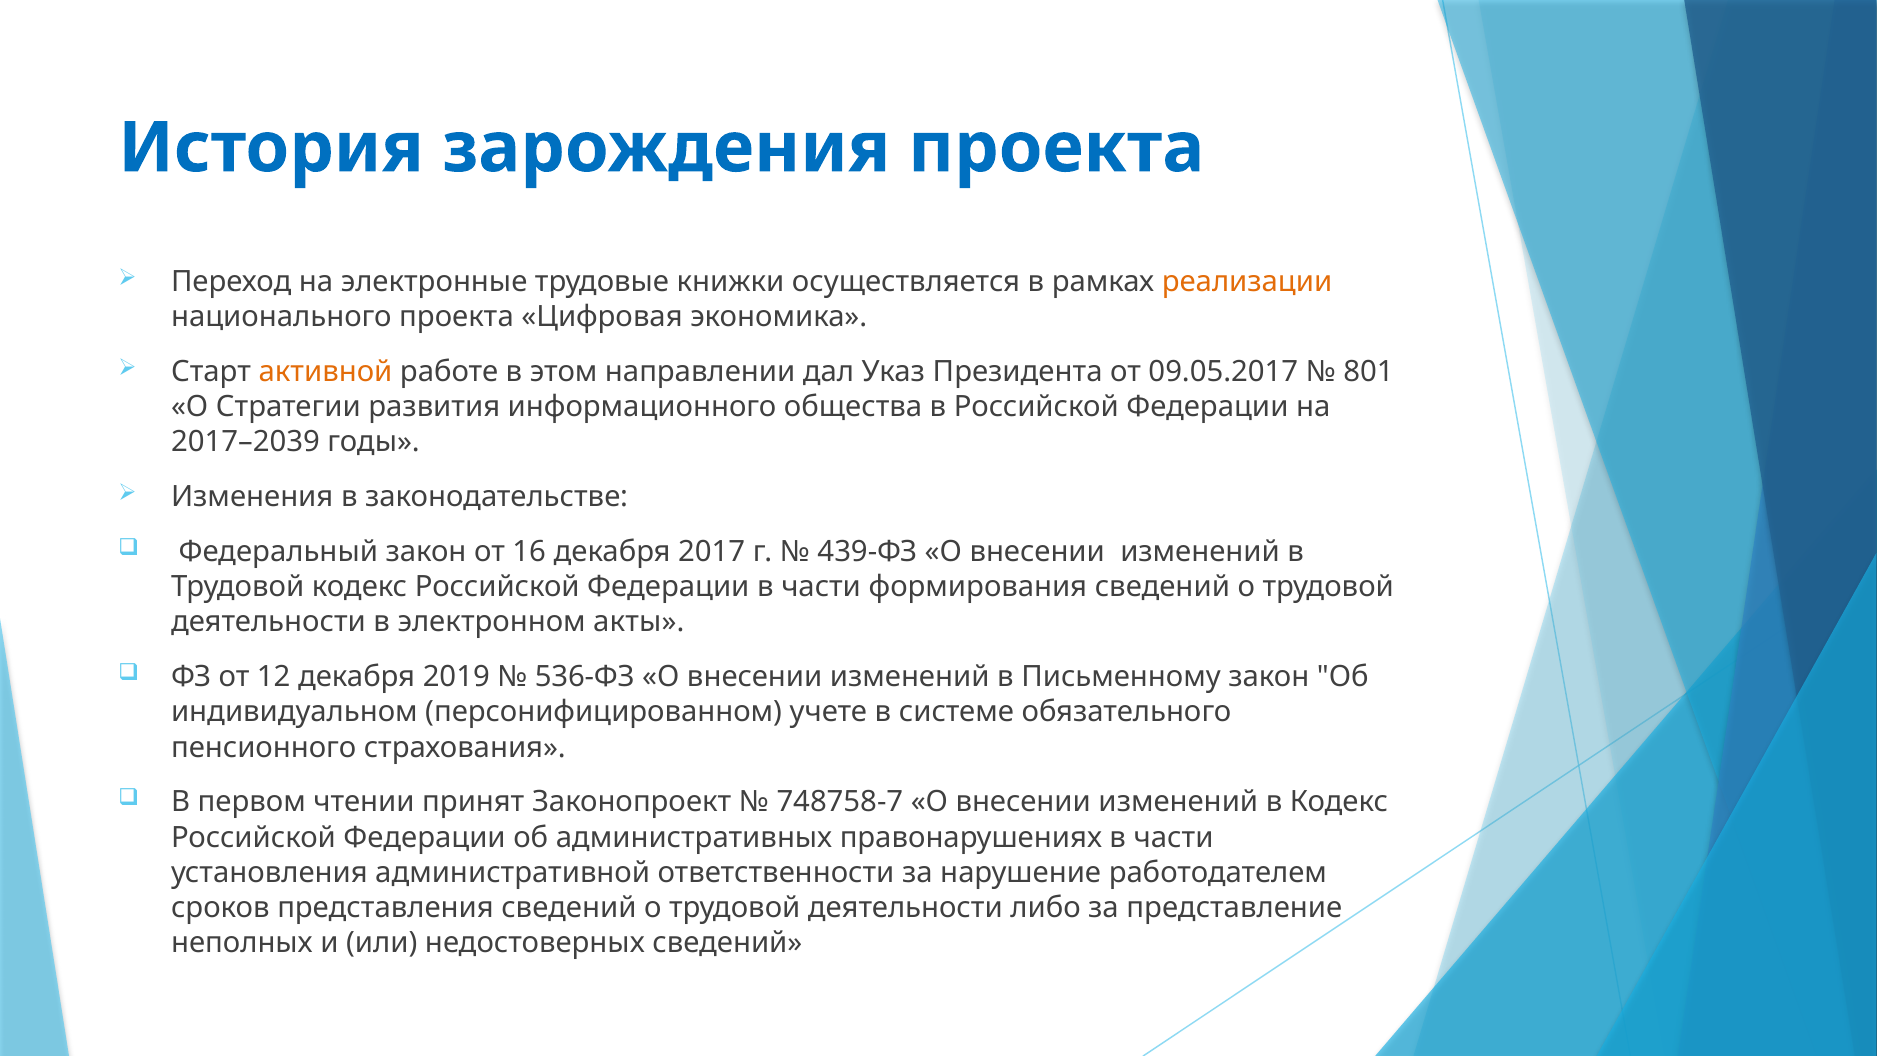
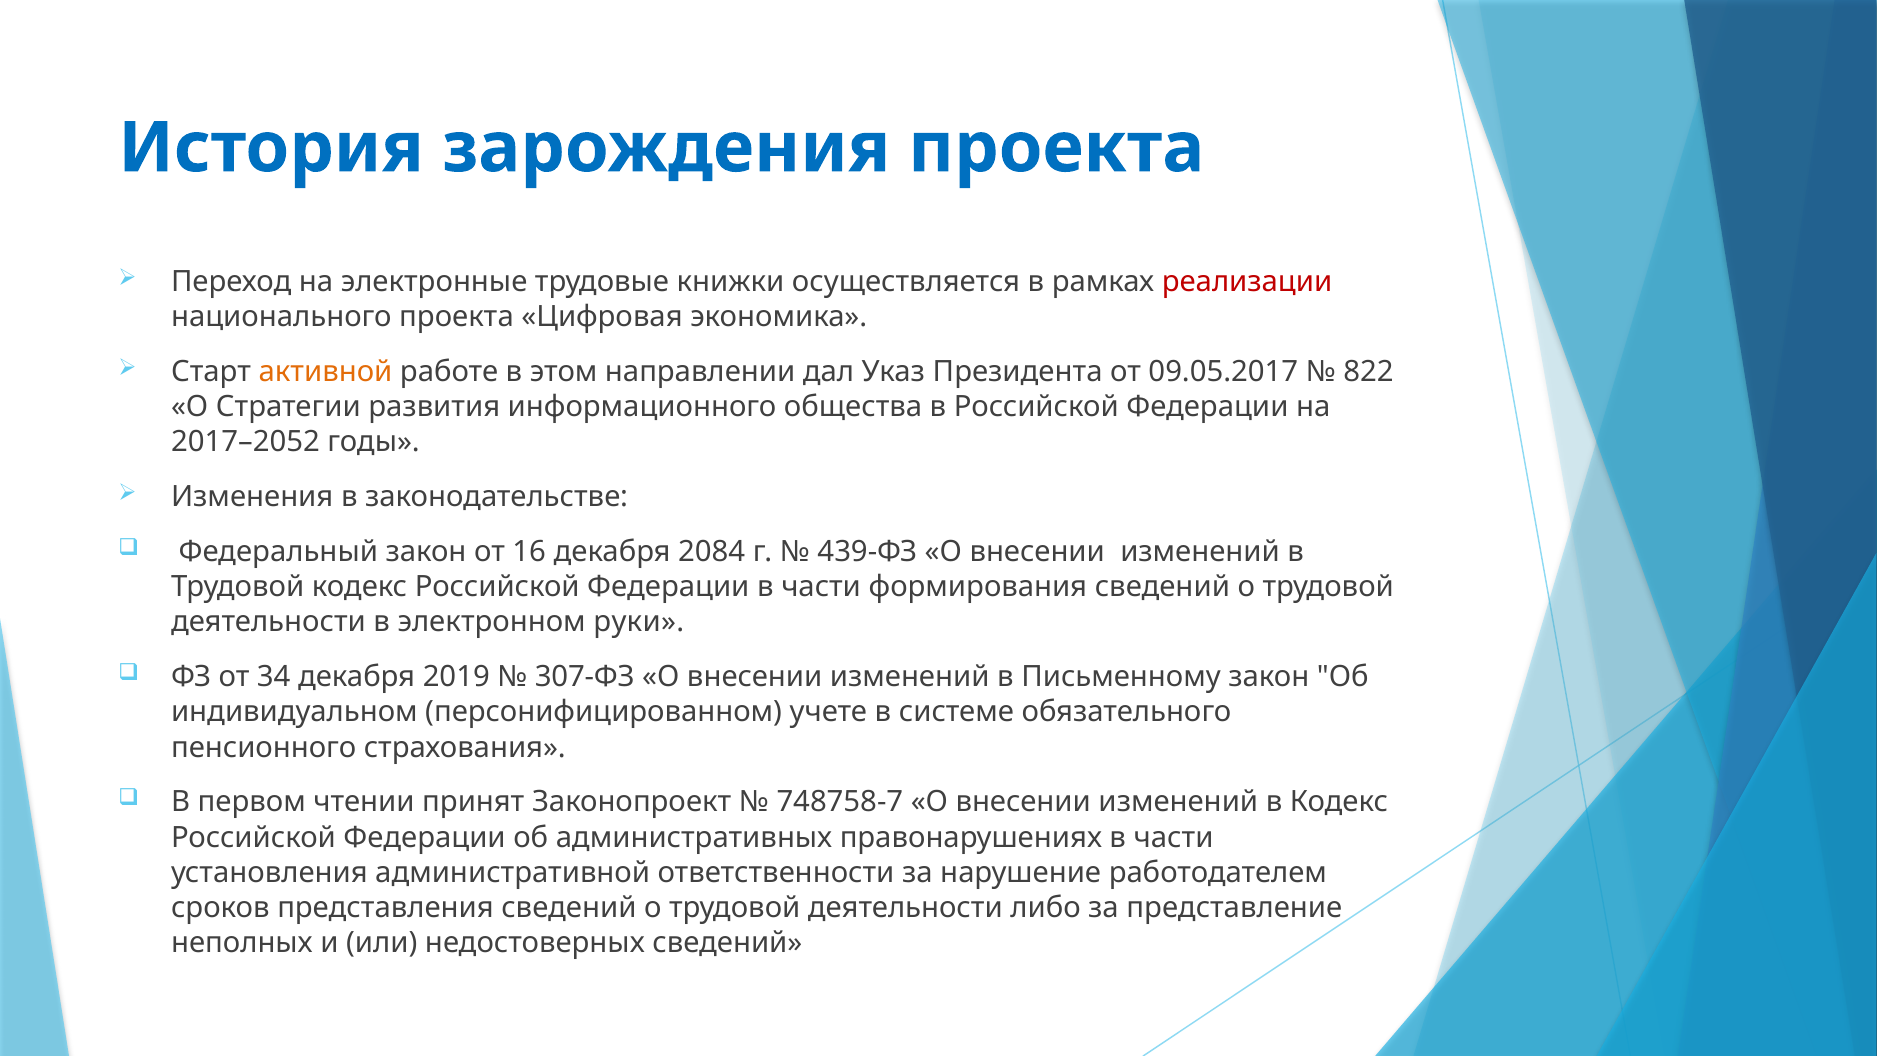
реализации colour: orange -> red (1247, 282)
801: 801 -> 822 (1369, 372)
2017–2039: 2017–2039 -> 2017–2052 (245, 442)
2017: 2017 -> 2084 (712, 552)
акты: акты -> руки (639, 622)
12: 12 -> 34 (274, 677)
536-ФЗ: 536-ФЗ -> 307-ФЗ (585, 677)
